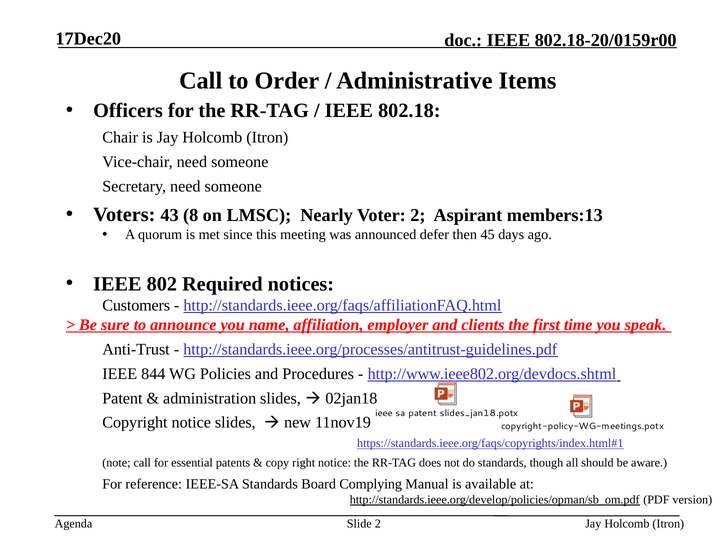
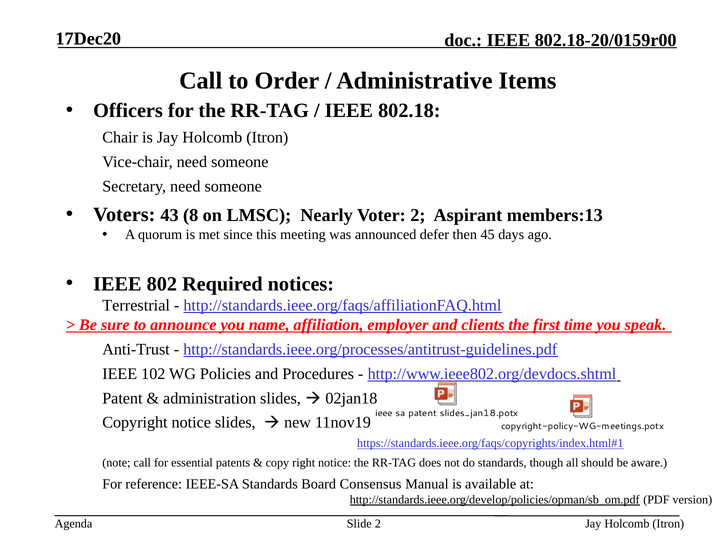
Customers: Customers -> Terrestrial (136, 305)
844: 844 -> 102 (153, 374)
Complying: Complying -> Consensus (371, 484)
